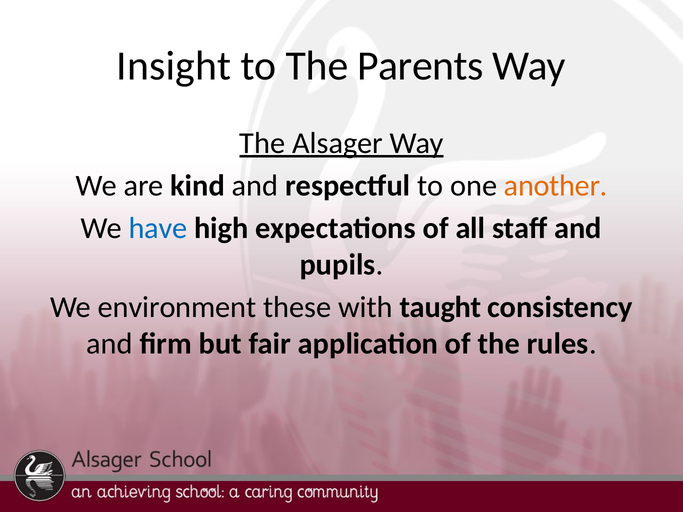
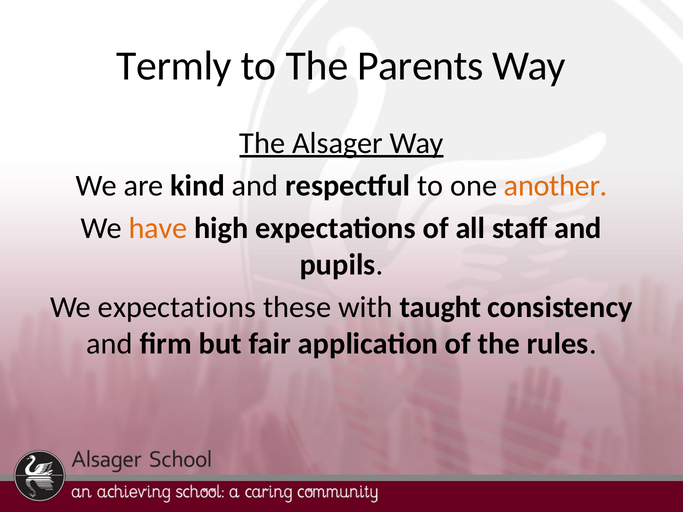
Insight: Insight -> Termly (174, 66)
have colour: blue -> orange (158, 228)
We environment: environment -> expectations (177, 307)
